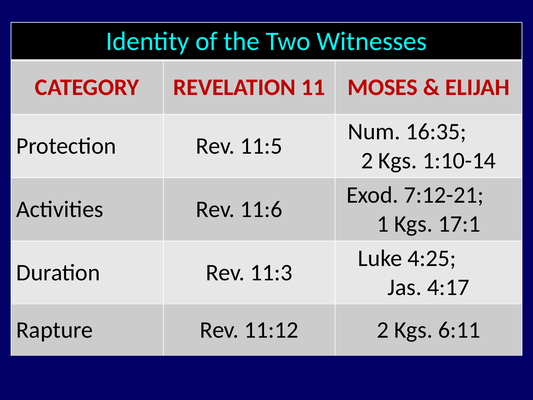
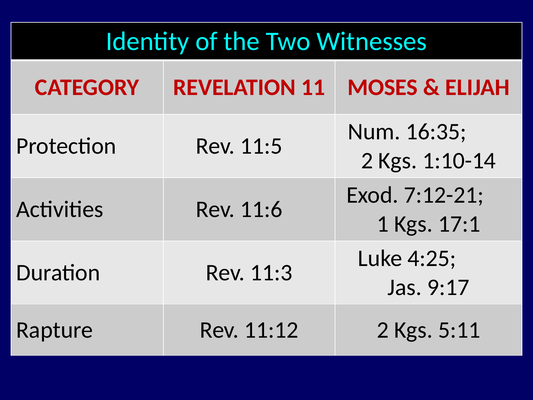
4:17: 4:17 -> 9:17 (448, 287)
6:11: 6:11 -> 5:11 (459, 330)
